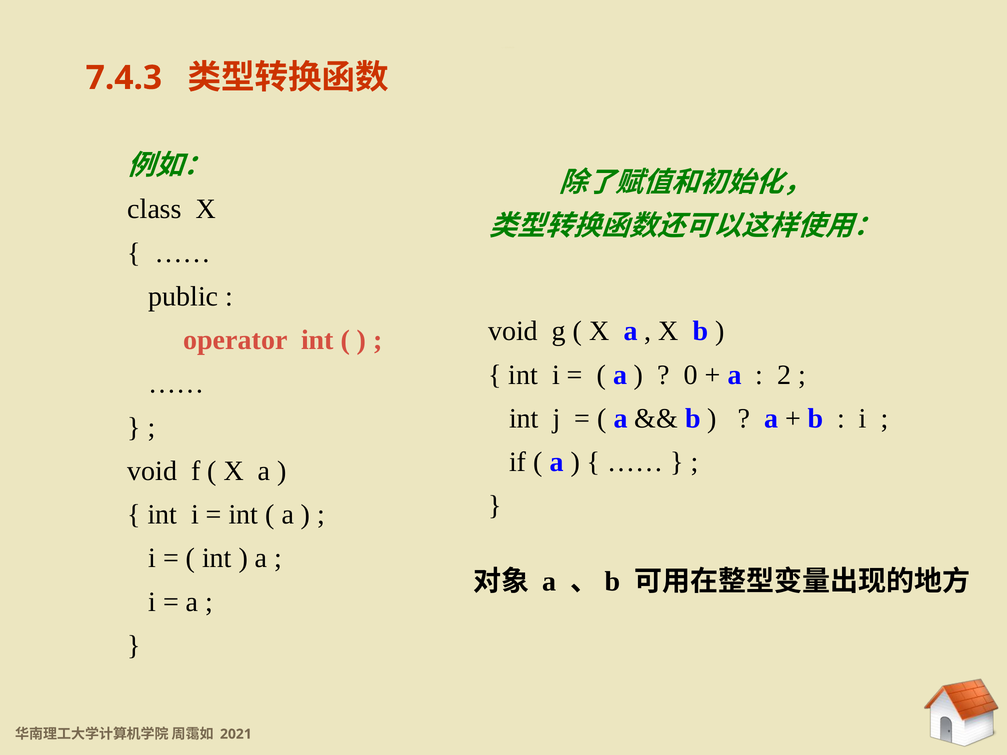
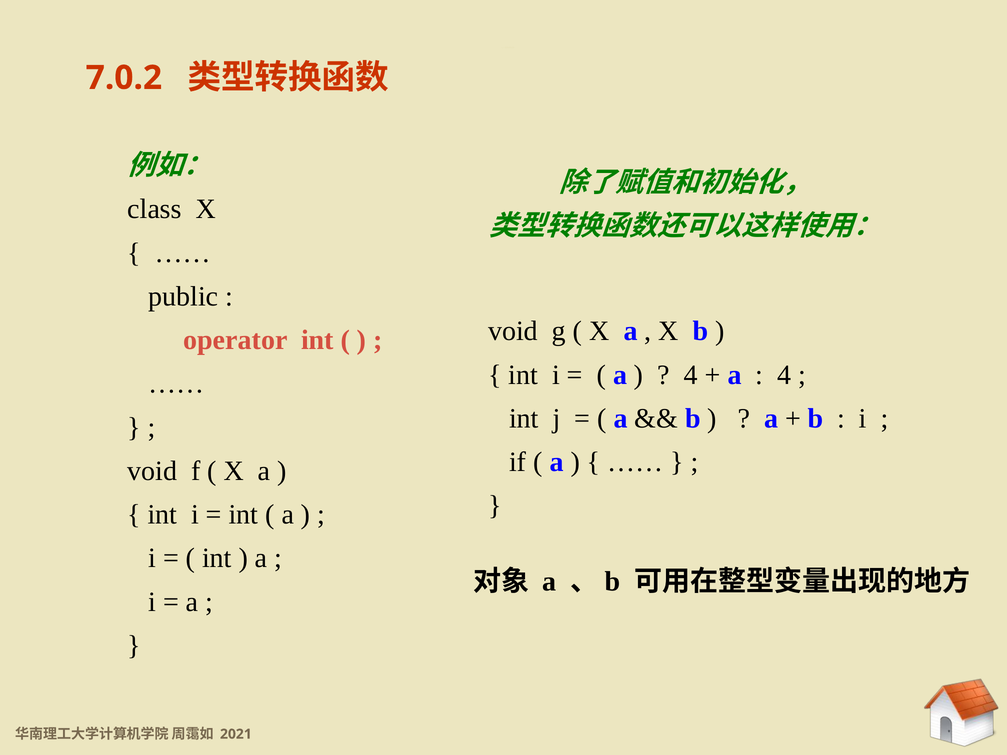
7.4.3: 7.4.3 -> 7.0.2 (124, 78)
0: 0 -> 4 (691, 375)
2: 2 -> 4 (784, 375)
